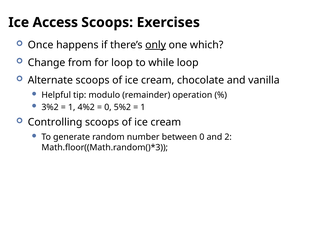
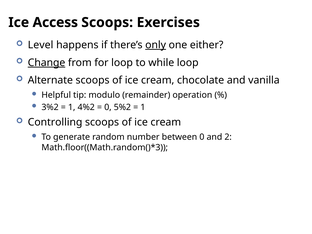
Once: Once -> Level (41, 45)
which: which -> either (207, 45)
Change underline: none -> present (47, 63)
